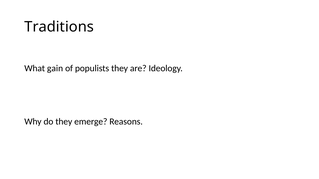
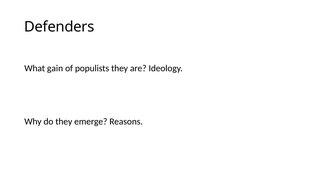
Traditions: Traditions -> Defenders (59, 27)
